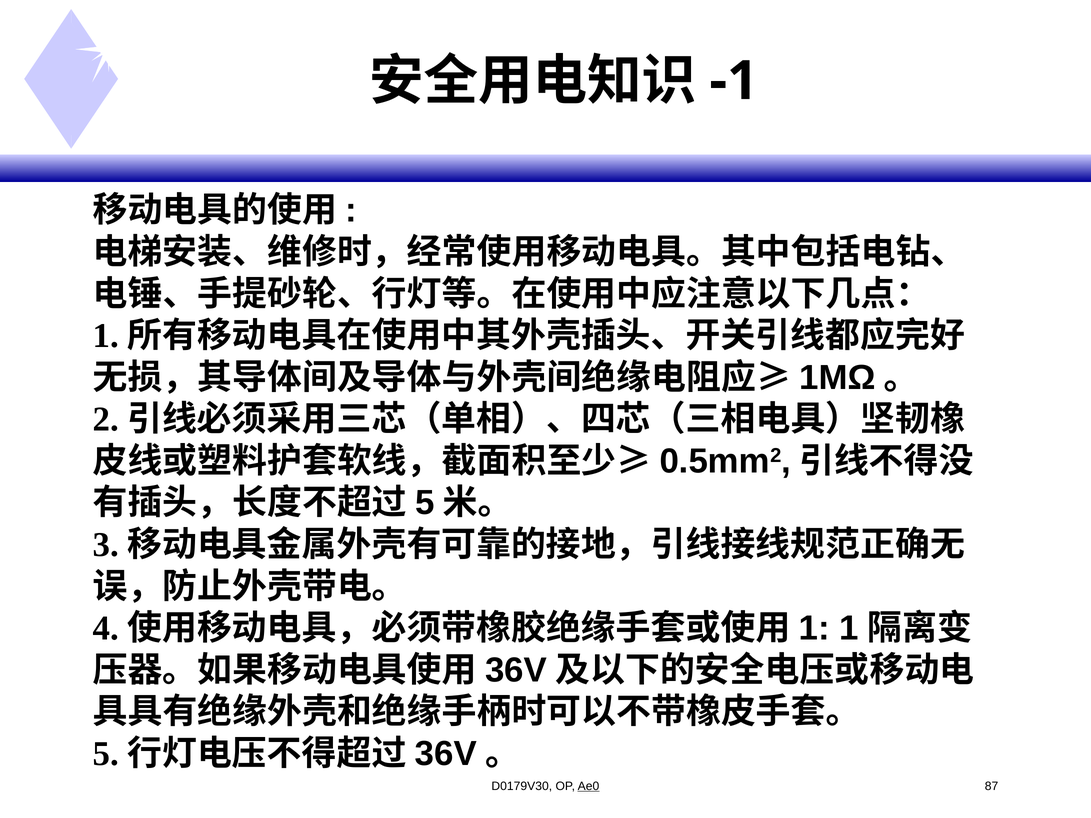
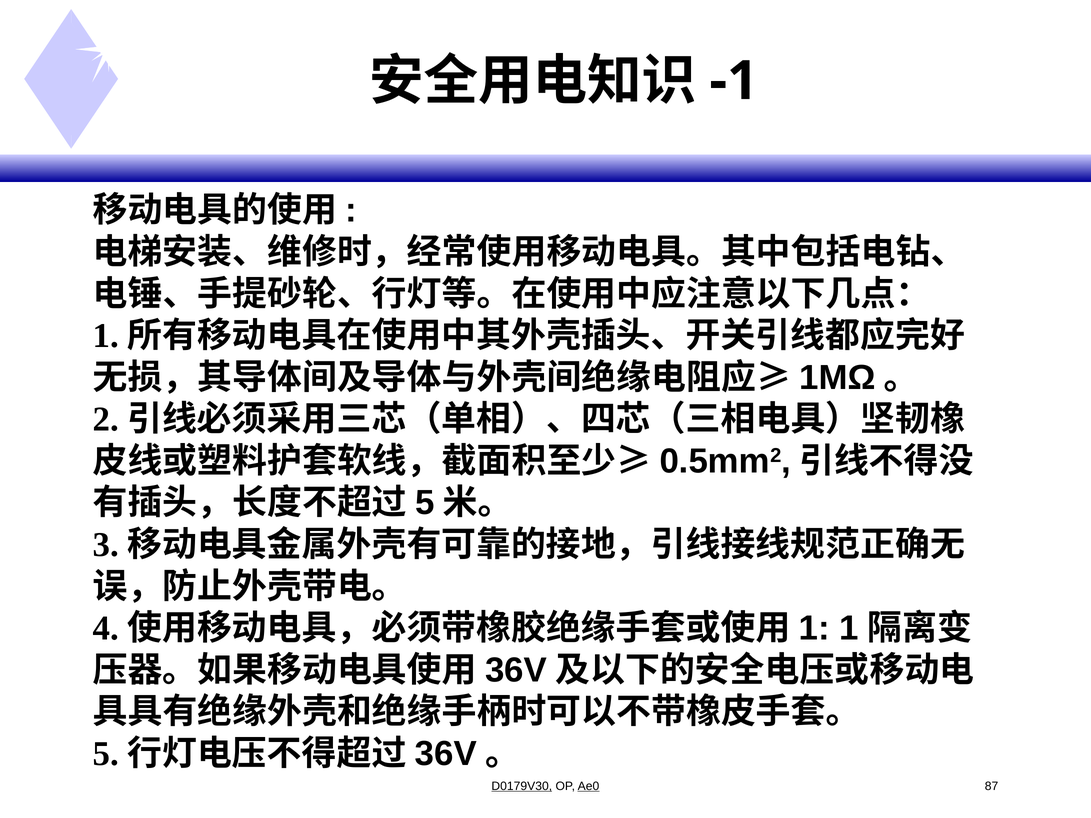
D0179V30 underline: none -> present (522, 786)
